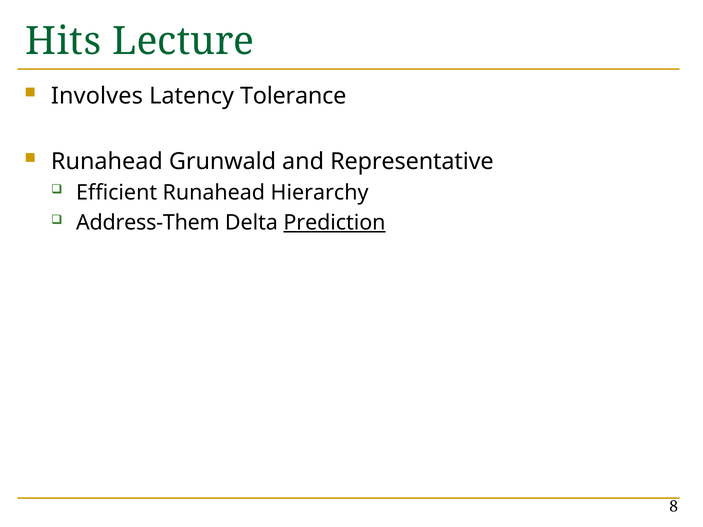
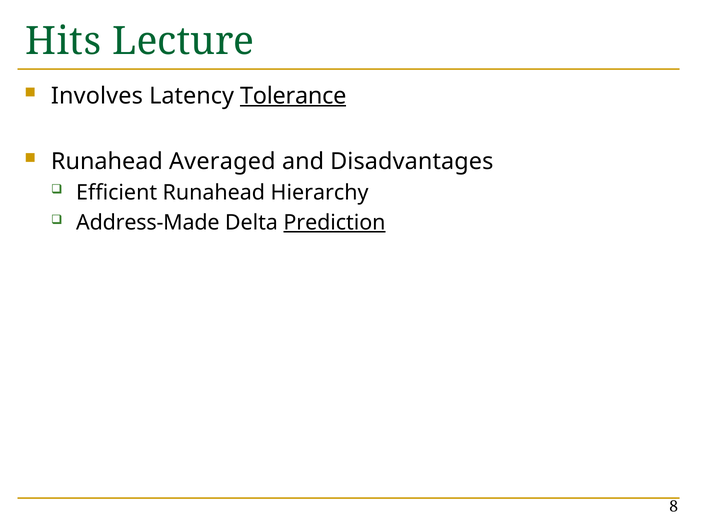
Tolerance underline: none -> present (293, 96)
Grunwald: Grunwald -> Averaged (222, 161)
Representative: Representative -> Disadvantages (412, 161)
Address-Them: Address-Them -> Address-Made (148, 223)
